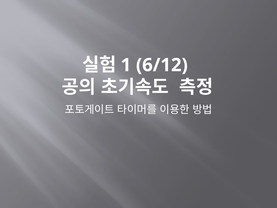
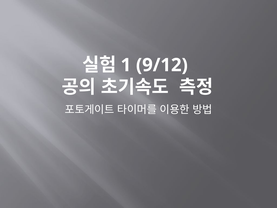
6/12: 6/12 -> 9/12 (162, 65)
